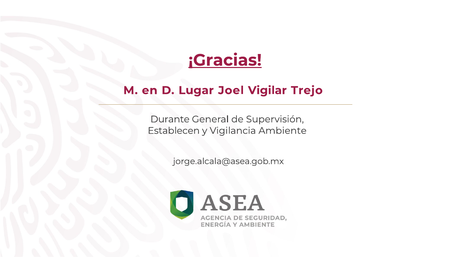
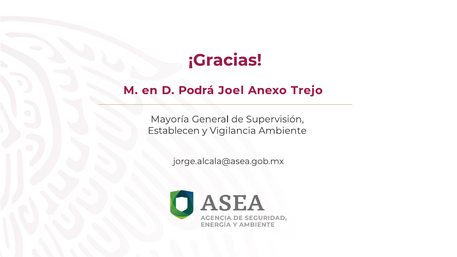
¡Gracias underline: present -> none (225, 60)
Lugar: Lugar -> Podrá (196, 90)
Vigilar: Vigilar -> Anexo (267, 90)
Durante: Durante -> Mayoría (170, 119)
